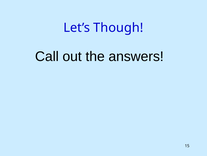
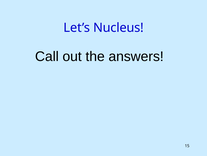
Though: Though -> Nucleus (118, 28)
